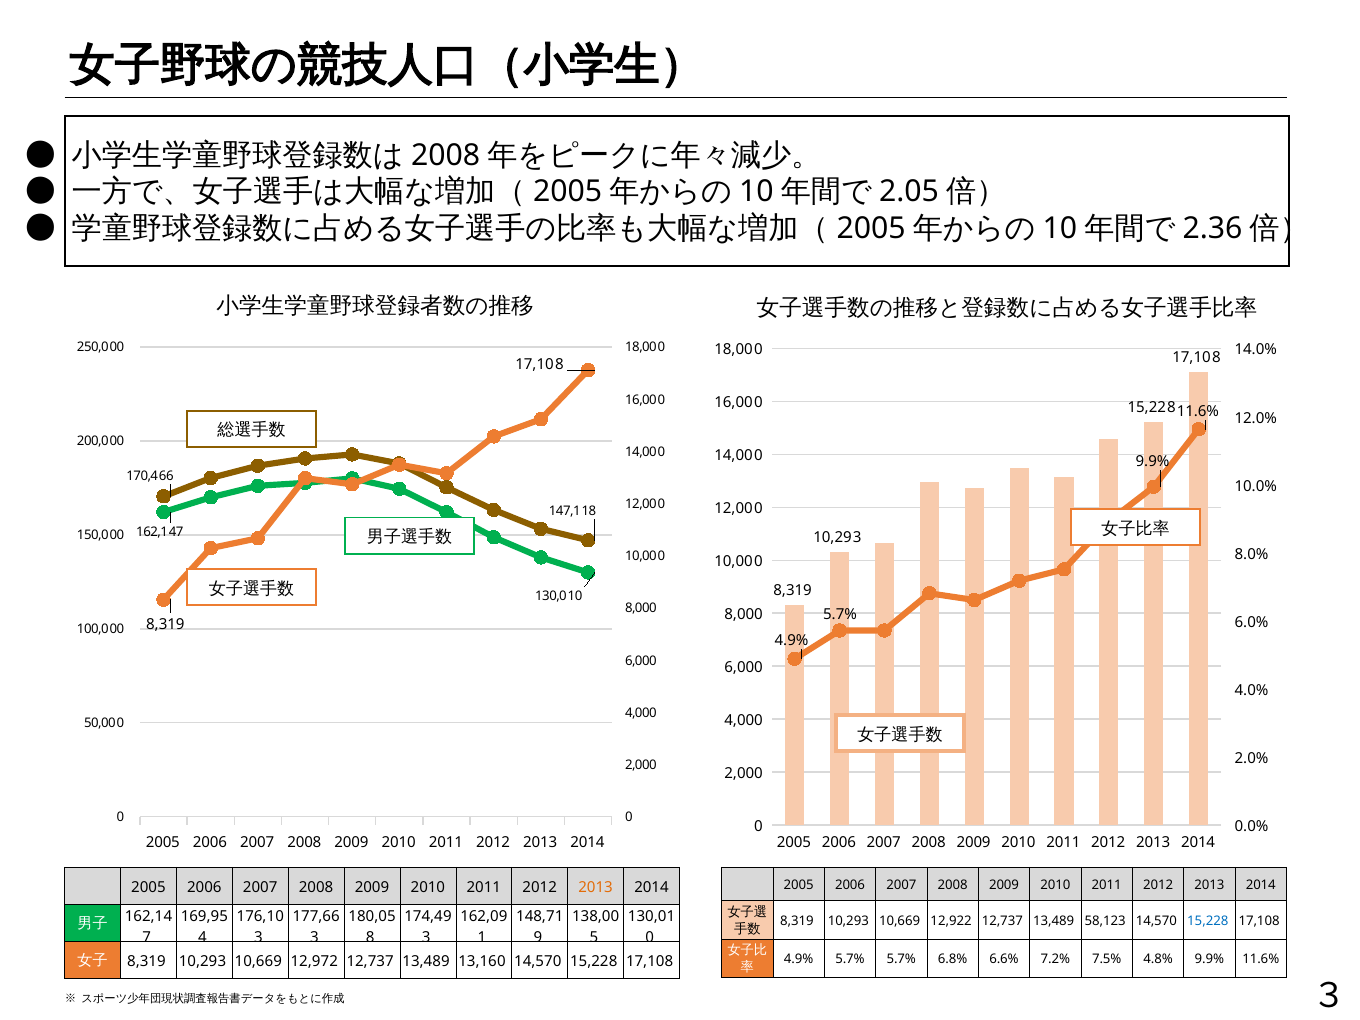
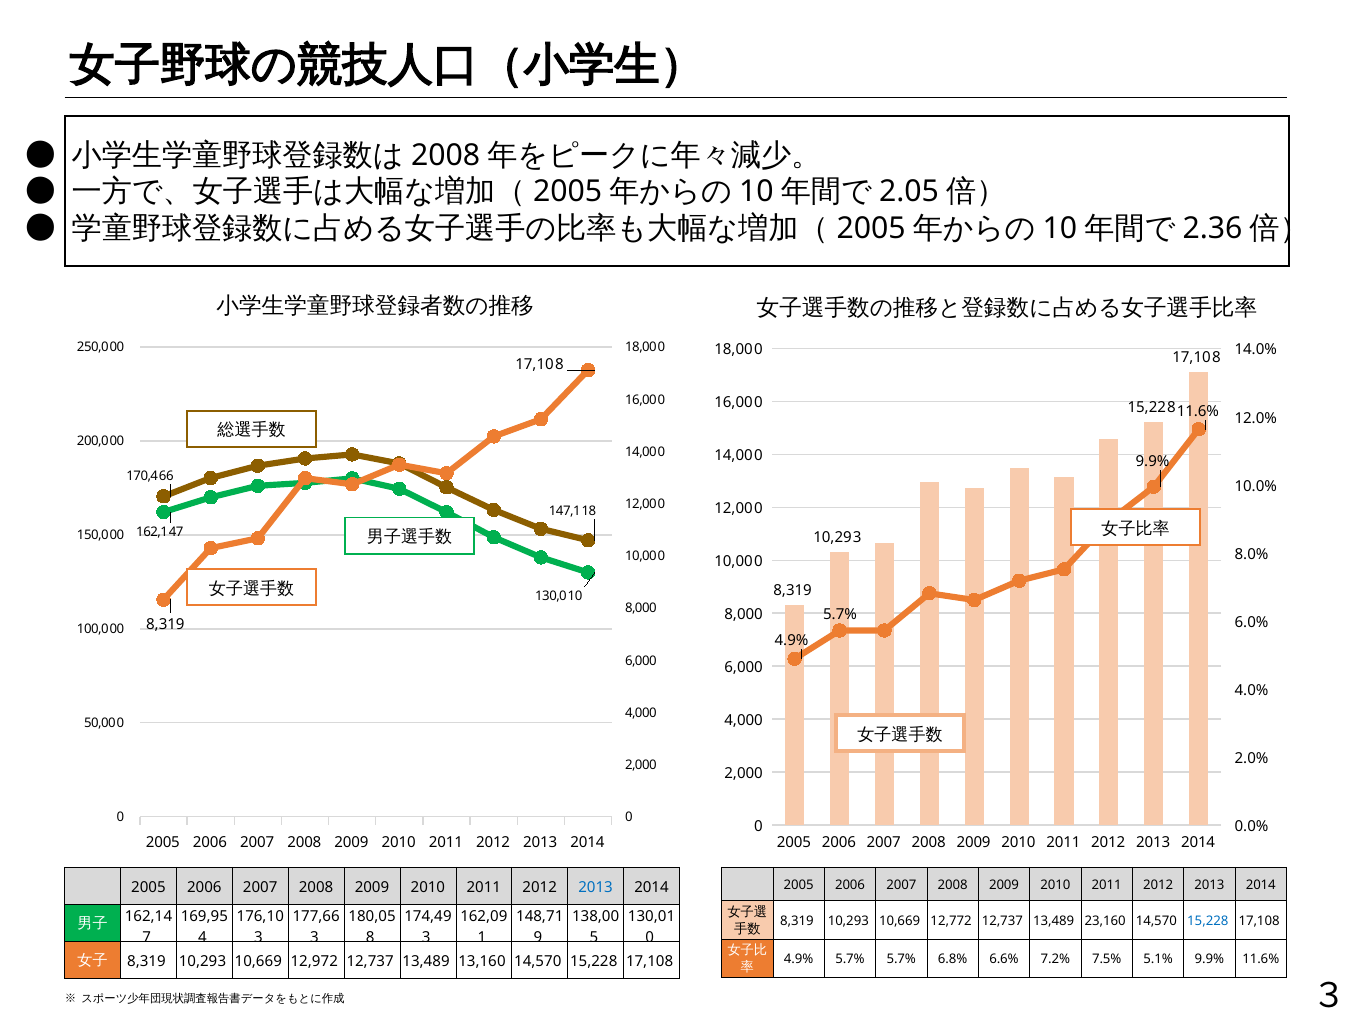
2013 colour: orange -> blue (596, 887)
12,922: 12,922 -> 12,772 (951, 921)
58,123: 58,123 -> 23,160 (1105, 921)
4.8%: 4.8% -> 5.1% (1158, 959)
